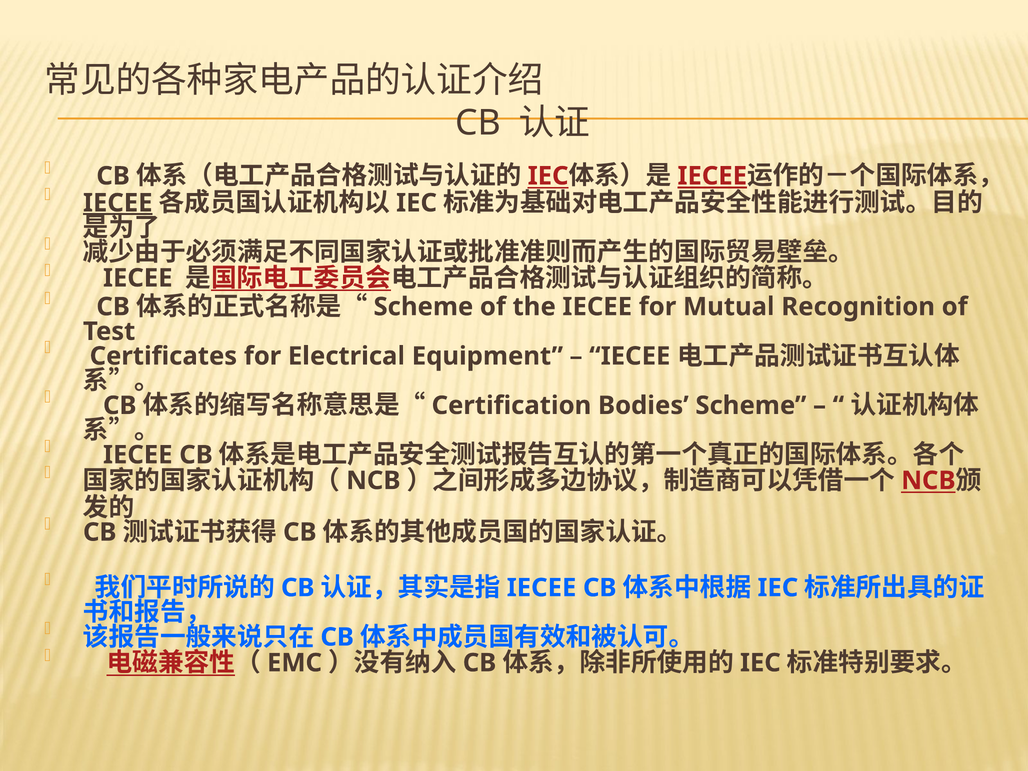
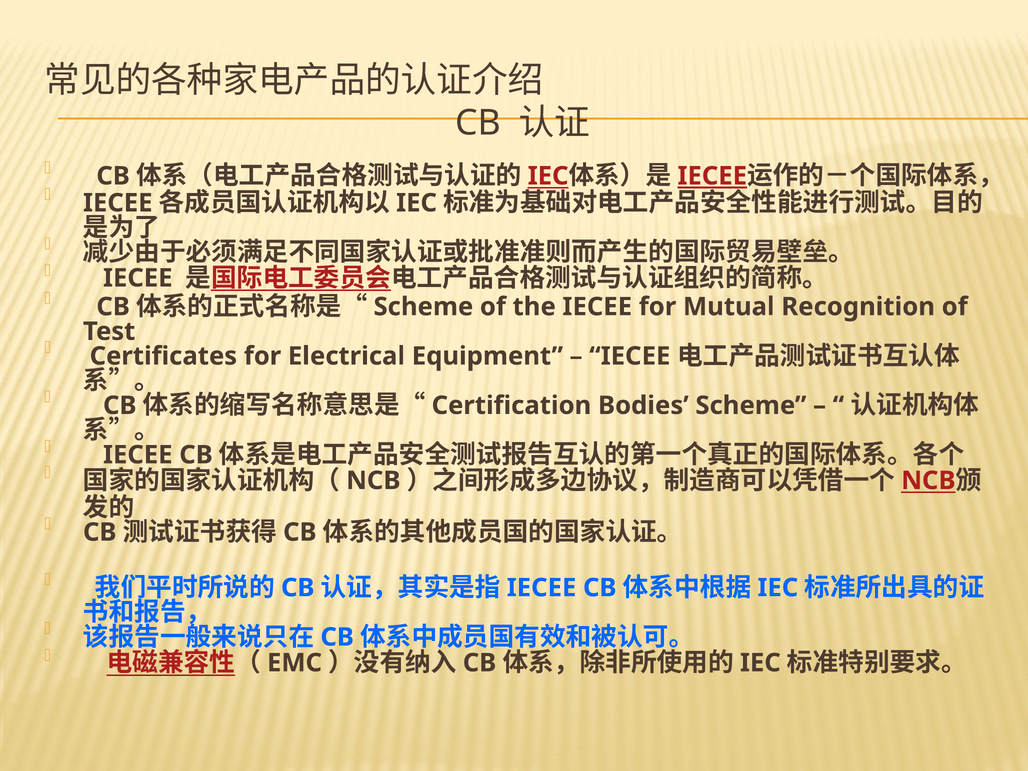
IECEE underline: present -> none (118, 203)
